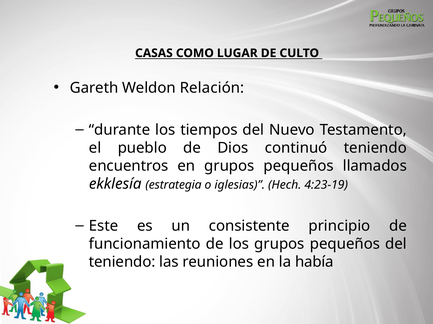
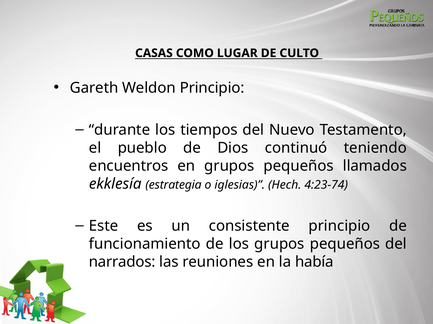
Weldon Relación: Relación -> Principio (212, 88)
4:23-19: 4:23-19 -> 4:23-74 (326, 185)
teniendo: teniendo -> narrados (122, 262)
